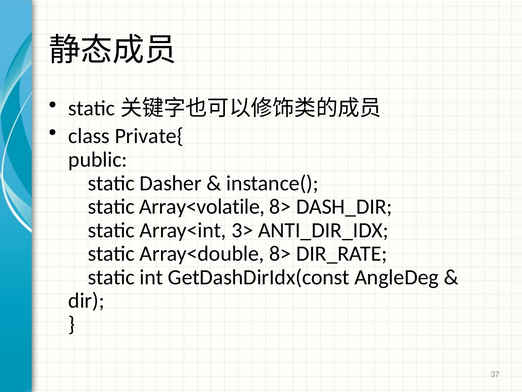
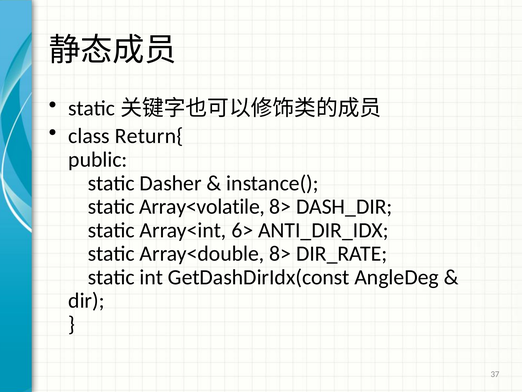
Private{: Private{ -> Return{ (149, 136)
3>: 3> -> 6> (242, 230)
